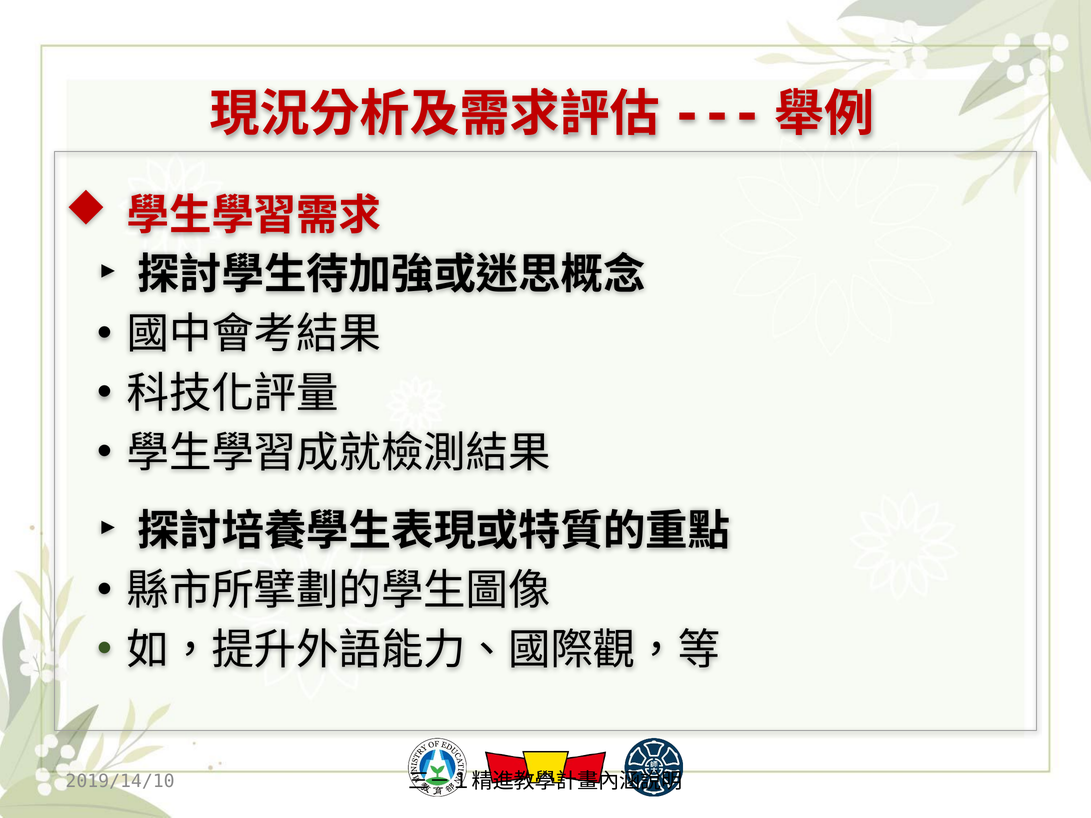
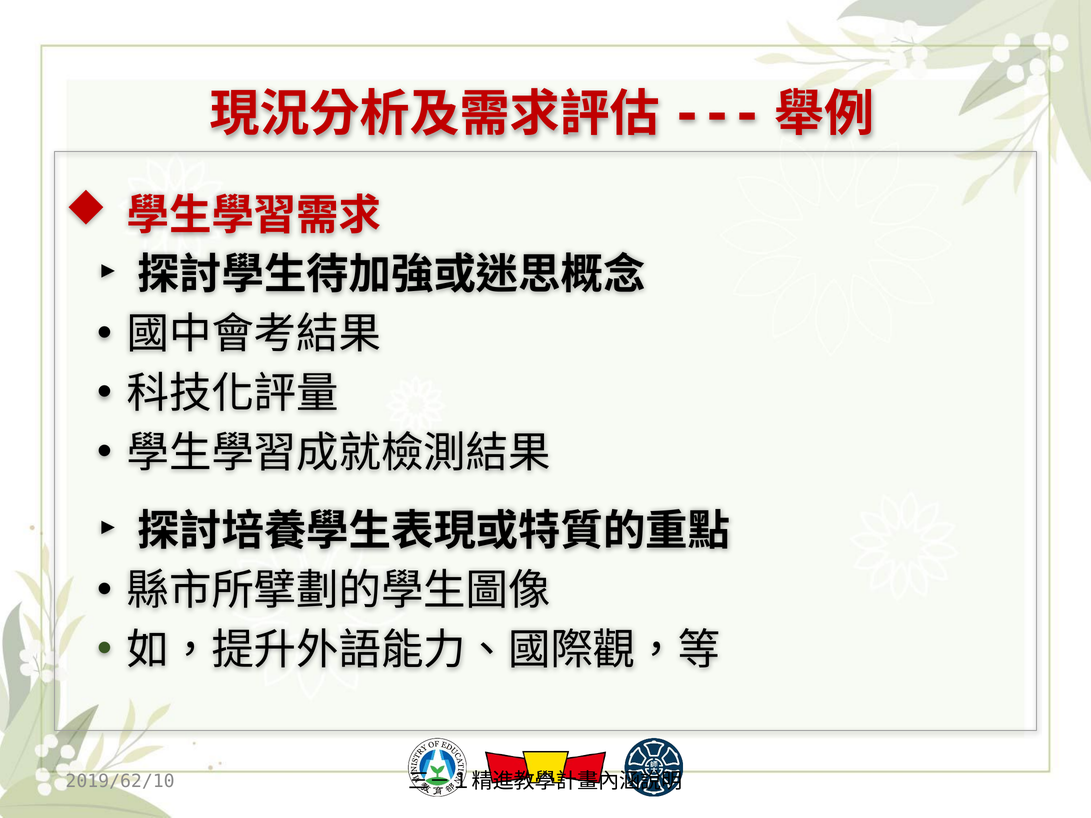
2019/14/10: 2019/14/10 -> 2019/62/10 (120, 781)
